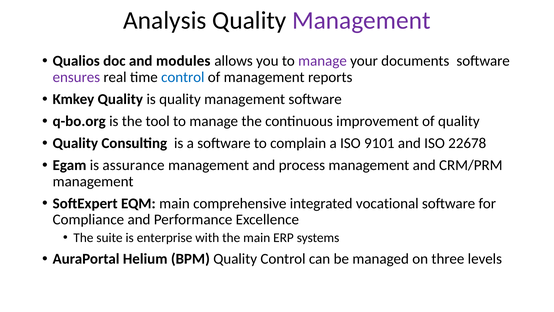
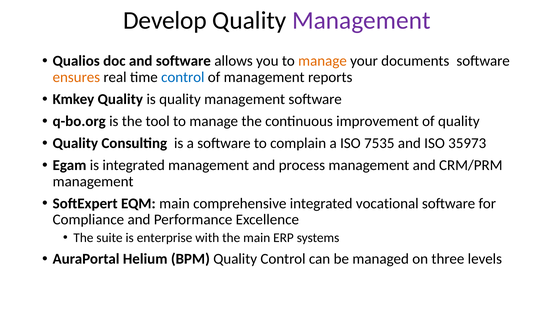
Analysis: Analysis -> Develop (165, 21)
and modules: modules -> software (183, 61)
manage colour: purple -> orange (322, 61)
ensures colour: purple -> orange (76, 77)
9101: 9101 -> 7535 (379, 143)
22678: 22678 -> 35973 (467, 143)
is assurance: assurance -> integrated (134, 165)
